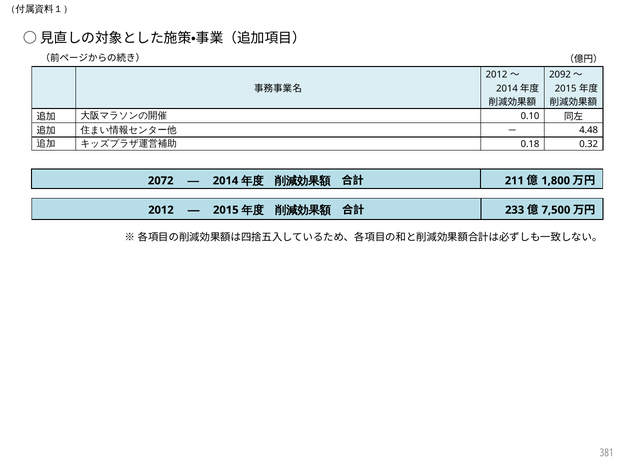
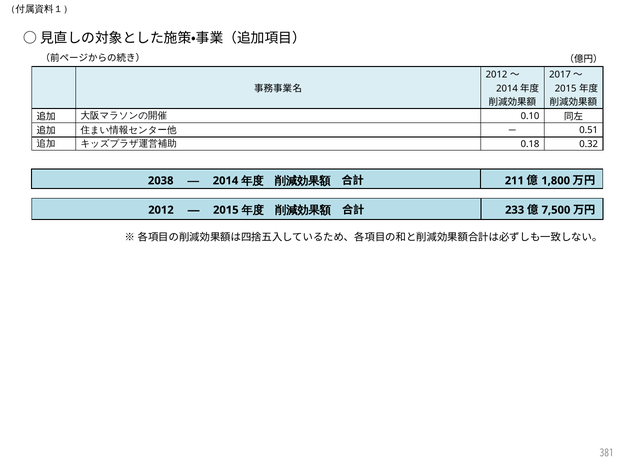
2092: 2092 -> 2017 (560, 75)
4.48: 4.48 -> 0.51 (589, 130)
2072: 2072 -> 2038 (161, 181)
